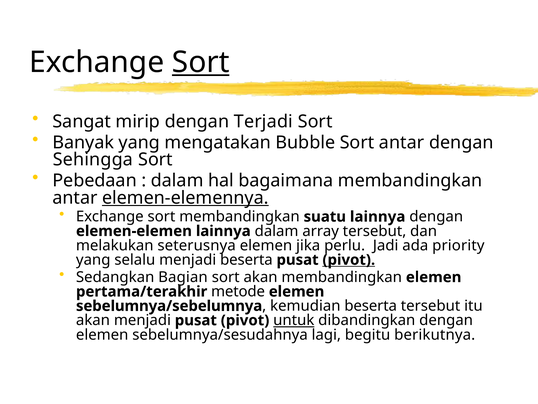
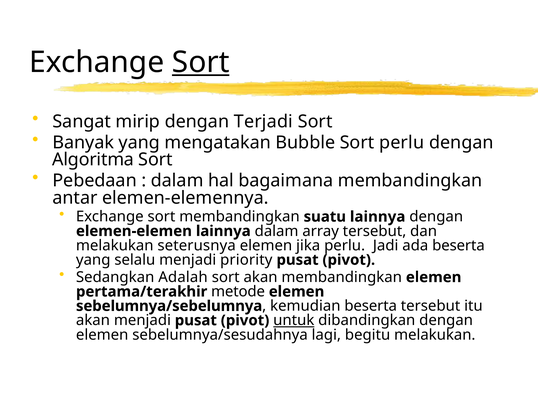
Sort antar: antar -> perlu (402, 142)
Sehingga: Sehingga -> Algoritma (93, 160)
elemen-elemennya underline: present -> none (185, 198)
ada priority: priority -> beserta (458, 245)
menjadi beserta: beserta -> priority (246, 260)
pivot underline: present -> none (349, 260)
Bagian: Bagian -> Adalah (183, 277)
begitu berikutnya: berikutnya -> melakukan (435, 334)
